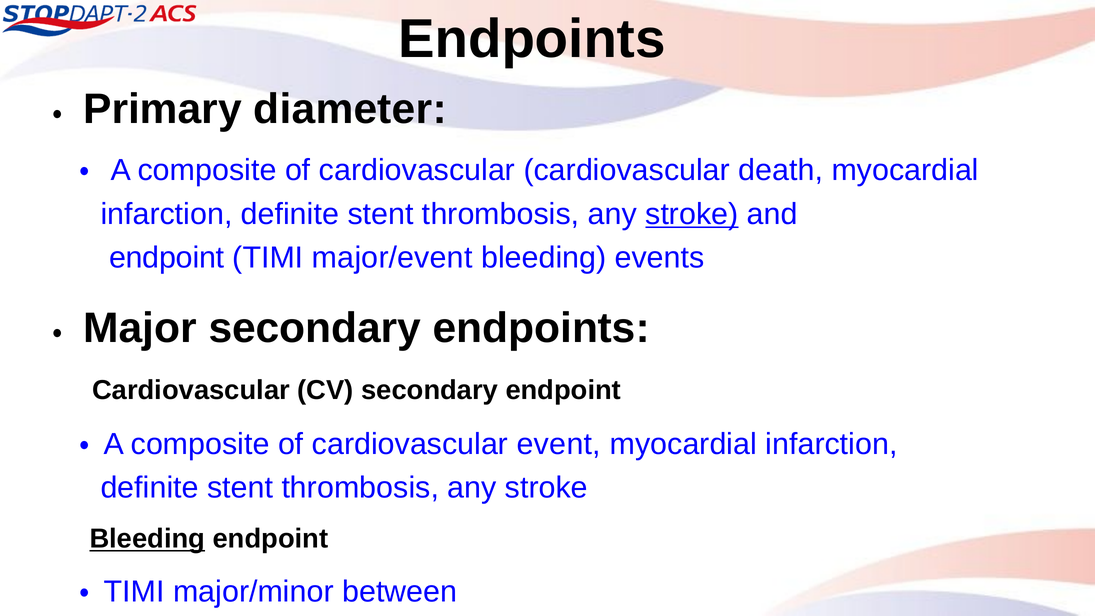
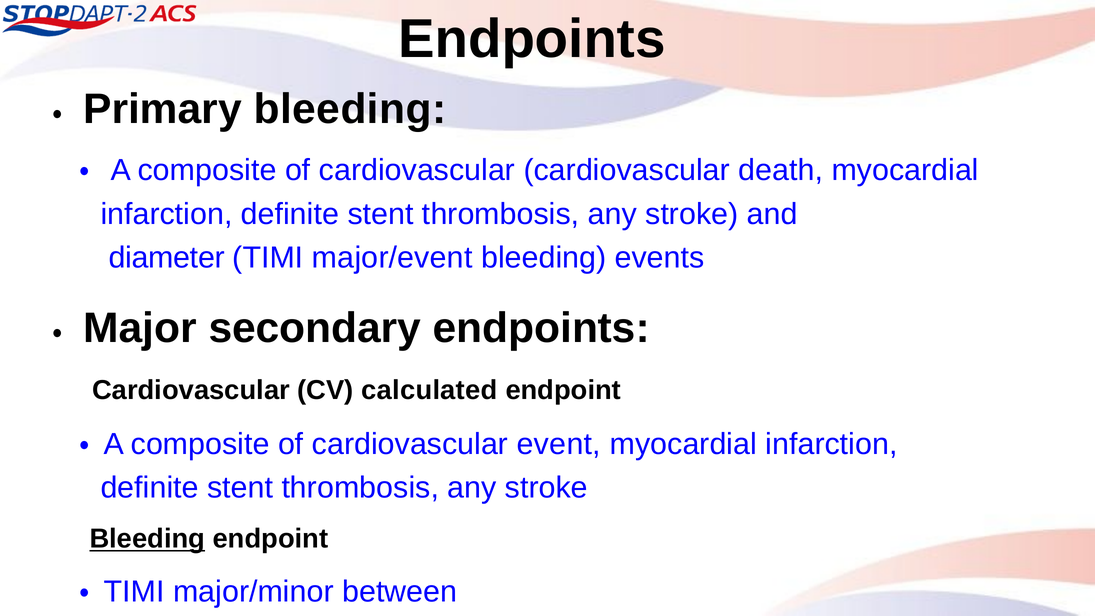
Primary diameter: diameter -> bleeding (350, 109)
stroke underline: present -> none (692, 214)
endpoint: endpoint -> diameter (167, 258)
CV secondary: secondary -> calculated (429, 390)
